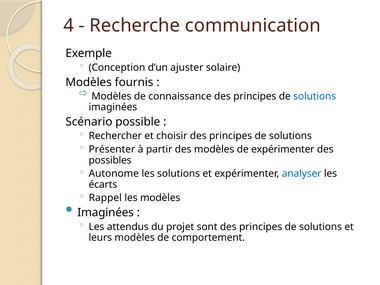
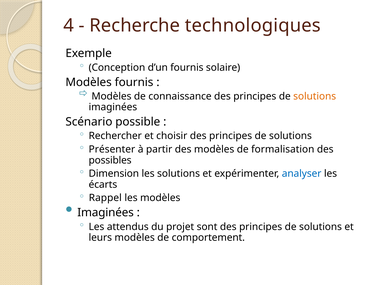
communication: communication -> technologiques (253, 26)
d’un ajuster: ajuster -> fournis (187, 67)
solutions colour: blue -> orange (315, 96)
de expérimenter: expérimenter -> formalisation (283, 149)
Autonome: Autonome -> Dimension (114, 174)
